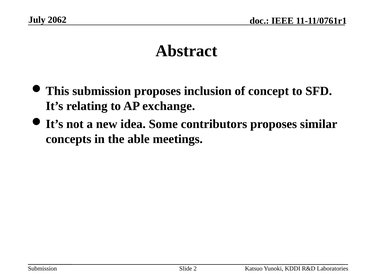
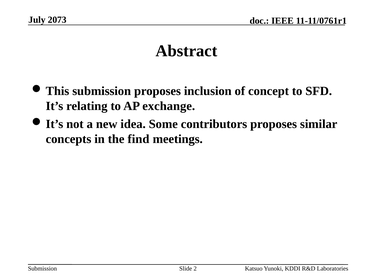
2062: 2062 -> 2073 (57, 20)
able: able -> find (138, 139)
